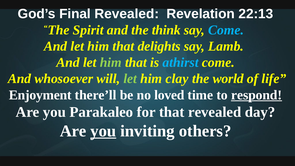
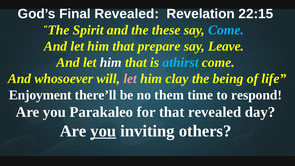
22:13: 22:13 -> 22:15 (256, 14)
think: think -> these (166, 30)
delights: delights -> prepare (159, 46)
Lamb: Lamb -> Leave (226, 46)
him colour: light green -> white (111, 62)
let colour: light green -> pink (130, 79)
world: world -> being (228, 79)
loved: loved -> them (169, 95)
respond underline: present -> none (257, 95)
